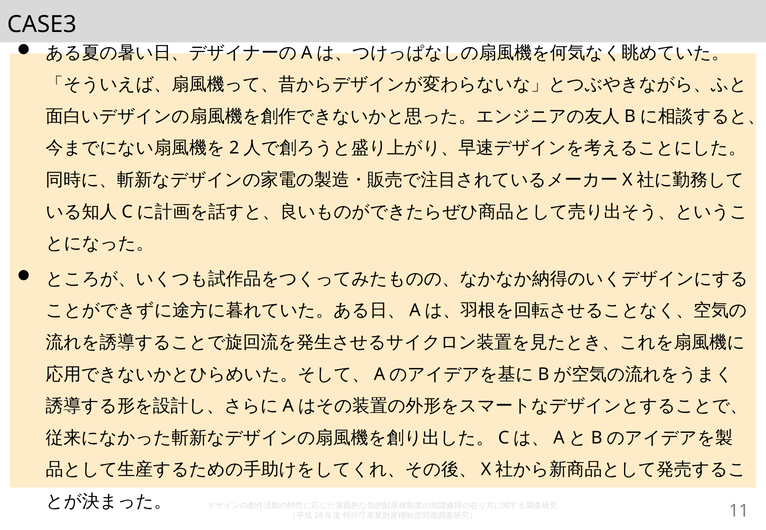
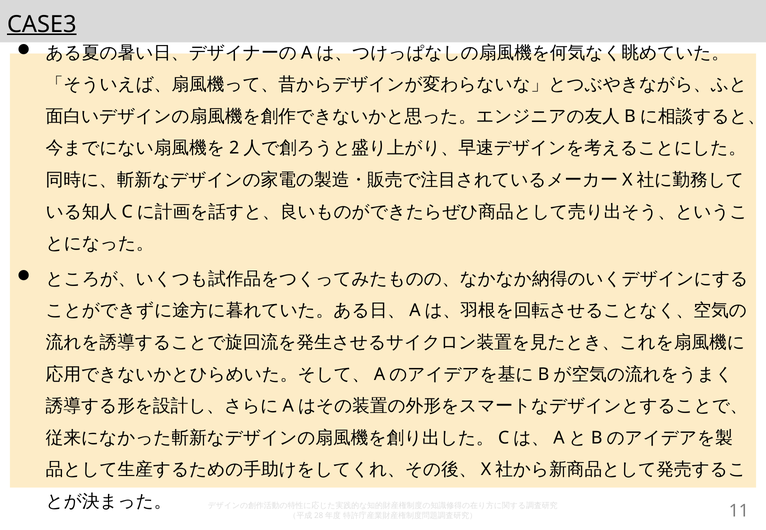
CASE3 underline: none -> present (42, 24)
